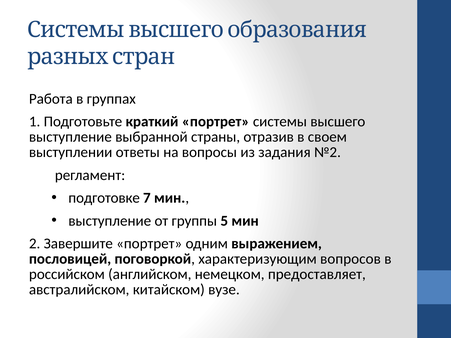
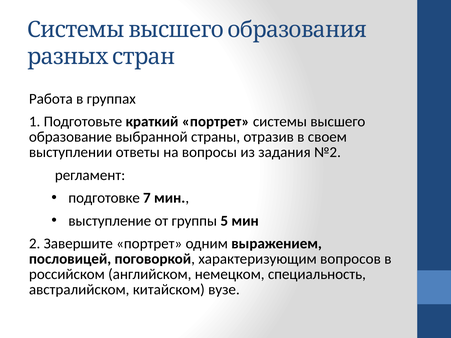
выступление: выступление -> образование (70, 137)
предоставляет: предоставляет -> специальность (317, 274)
